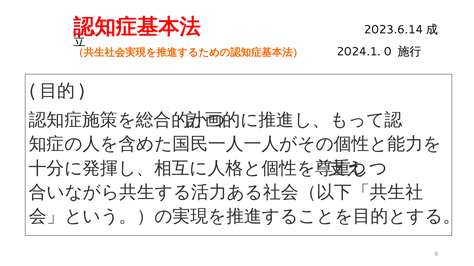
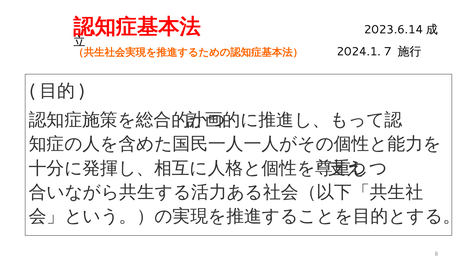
0: 0 -> 7 (388, 52)
